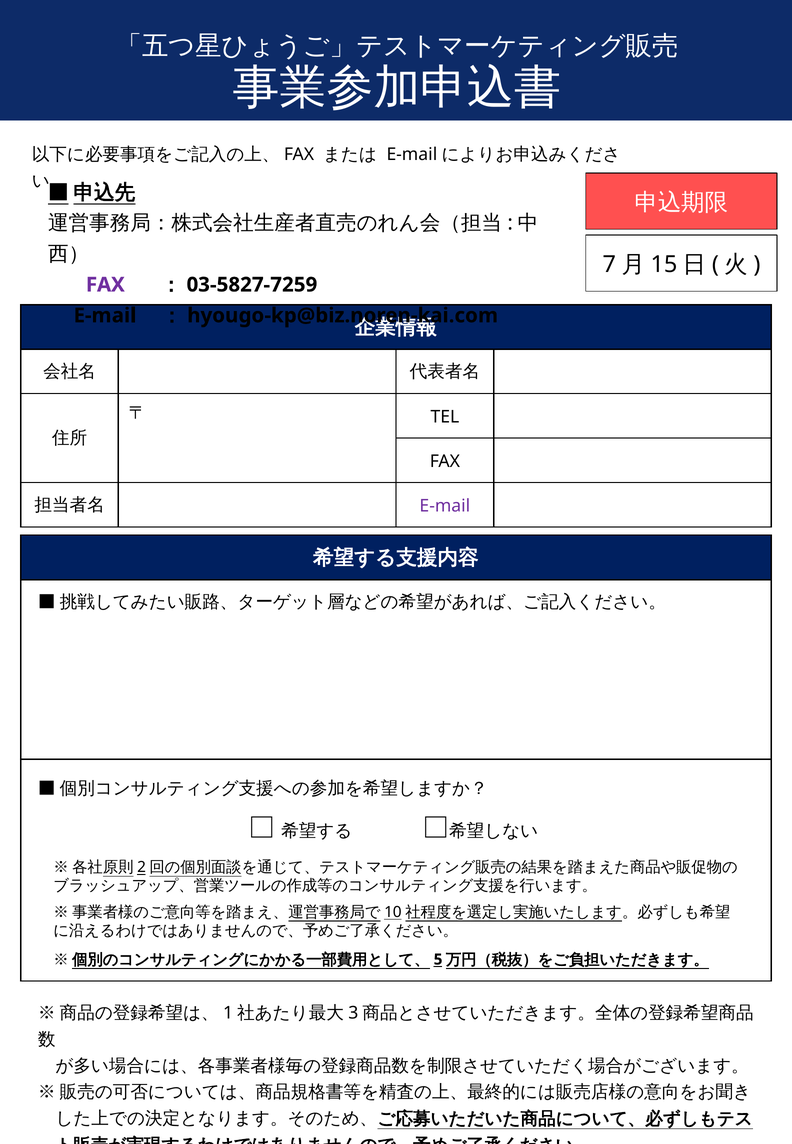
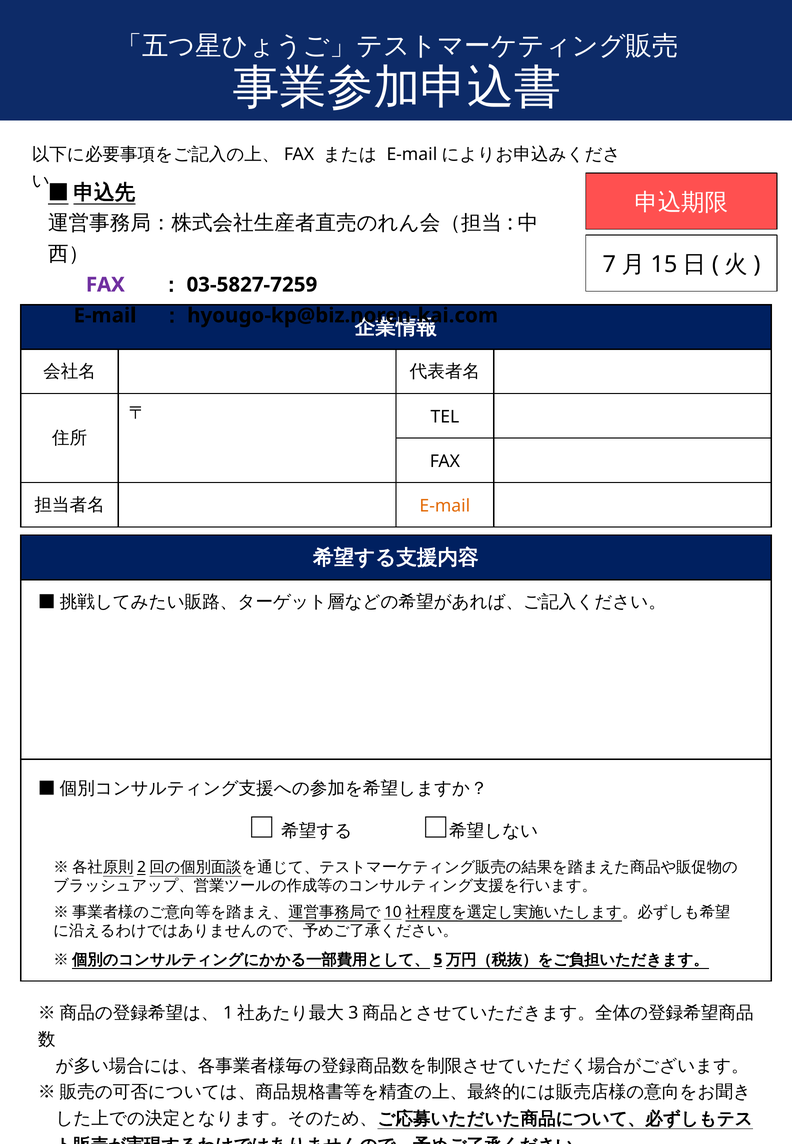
E-mail colour: purple -> orange (445, 506)
